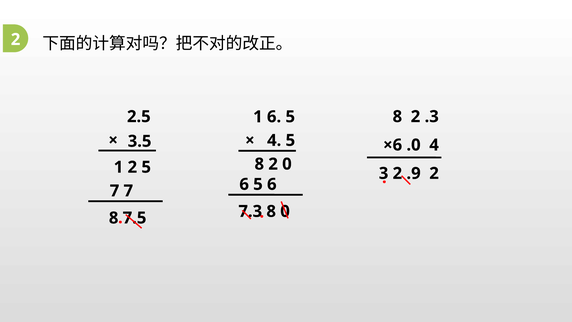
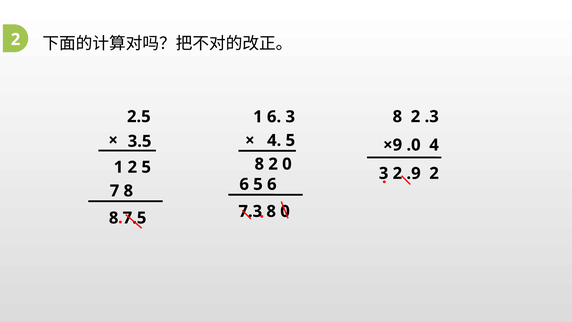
1 6 5: 5 -> 3 (290, 117)
×6: ×6 -> ×9 (393, 145)
7 7: 7 -> 8 (128, 191)
